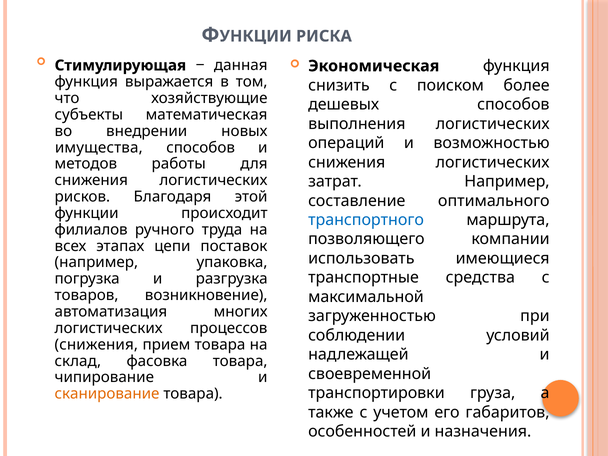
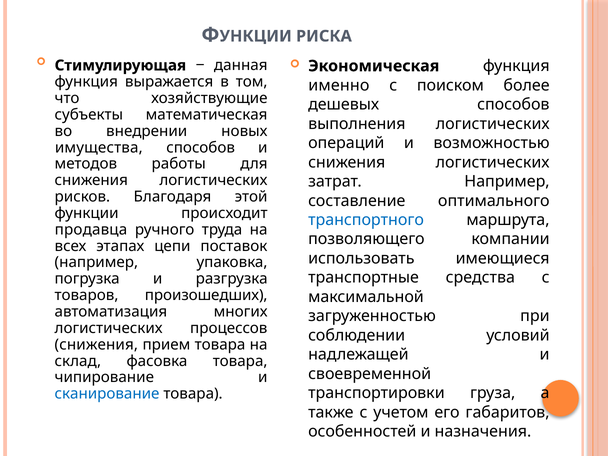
снизить: снизить -> именно (339, 85)
филиалов: филиалов -> продавца (91, 230)
возникновение: возникновение -> произошедших (206, 295)
сканирование colour: orange -> blue (107, 394)
